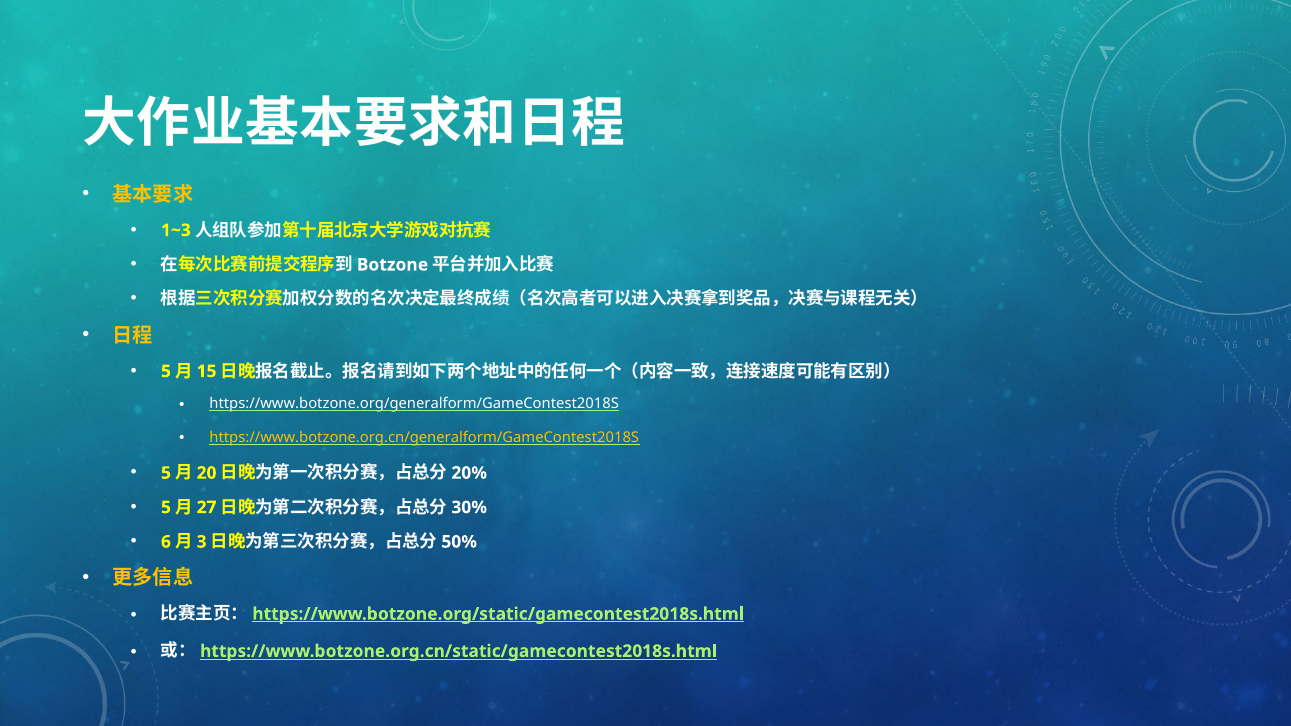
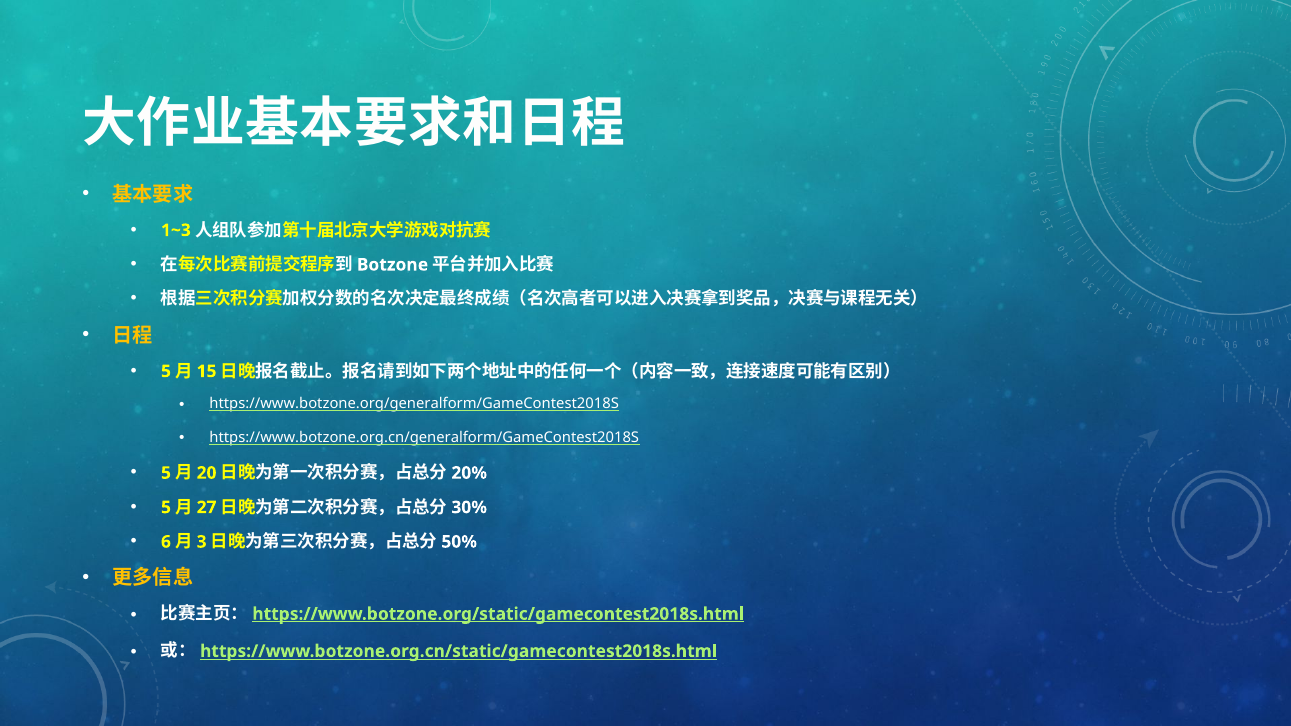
https://www.botzone.org.cn/generalform/GameContest2018S colour: yellow -> white (424, 438)
